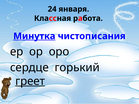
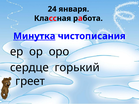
греет underline: present -> none (30, 81)
